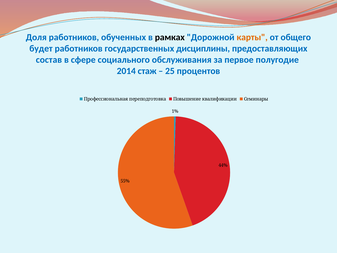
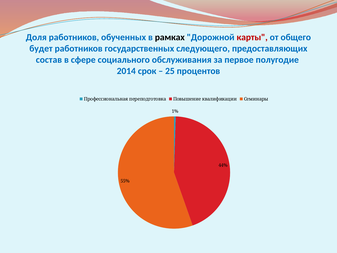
карты colour: orange -> red (252, 37)
дисциплины: дисциплины -> следующего (203, 48)
стаж: стаж -> срок (147, 71)
